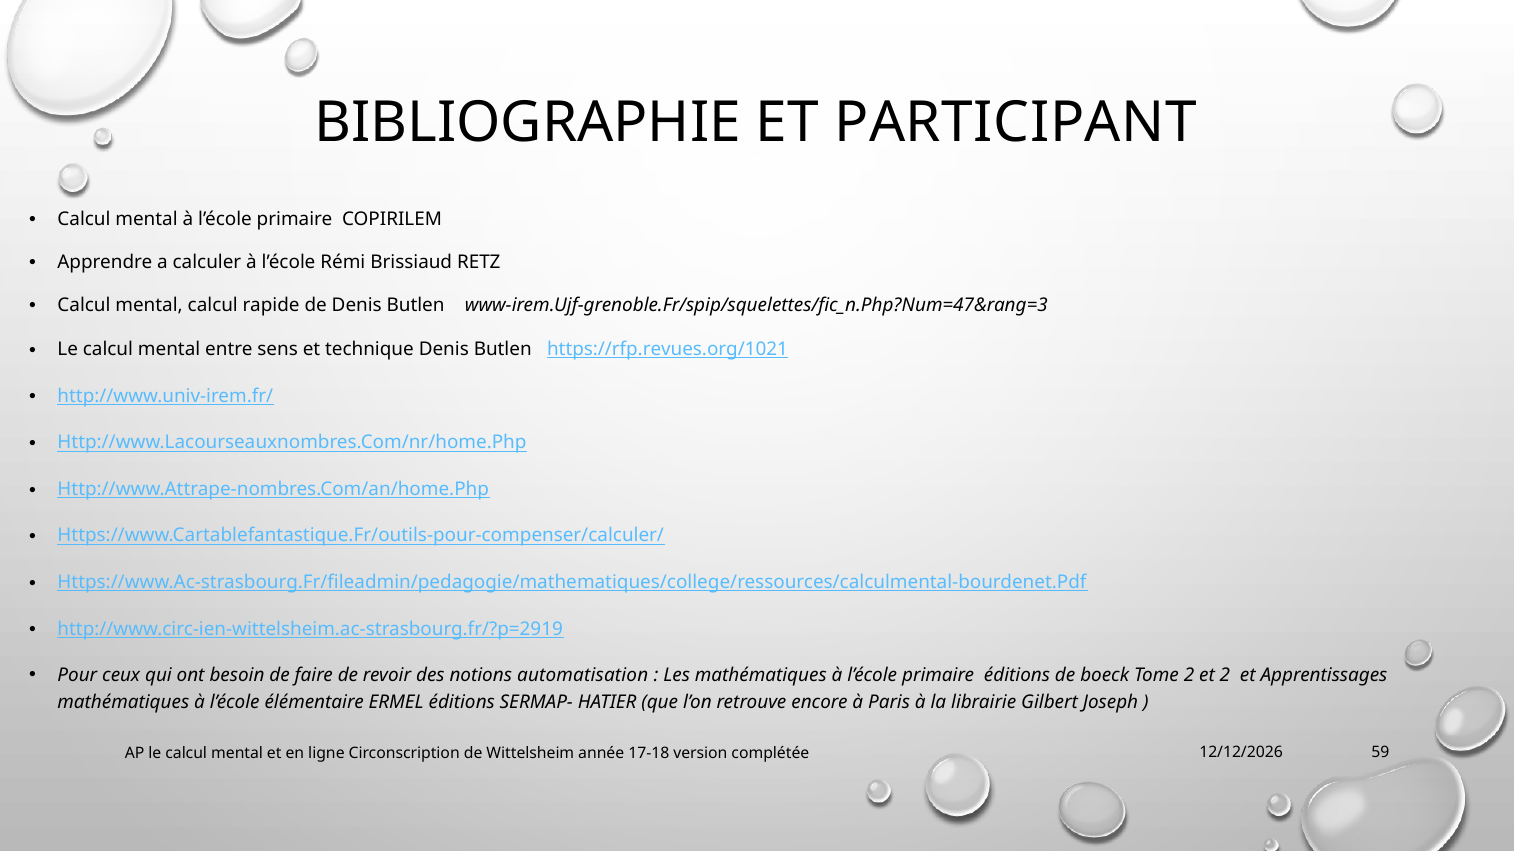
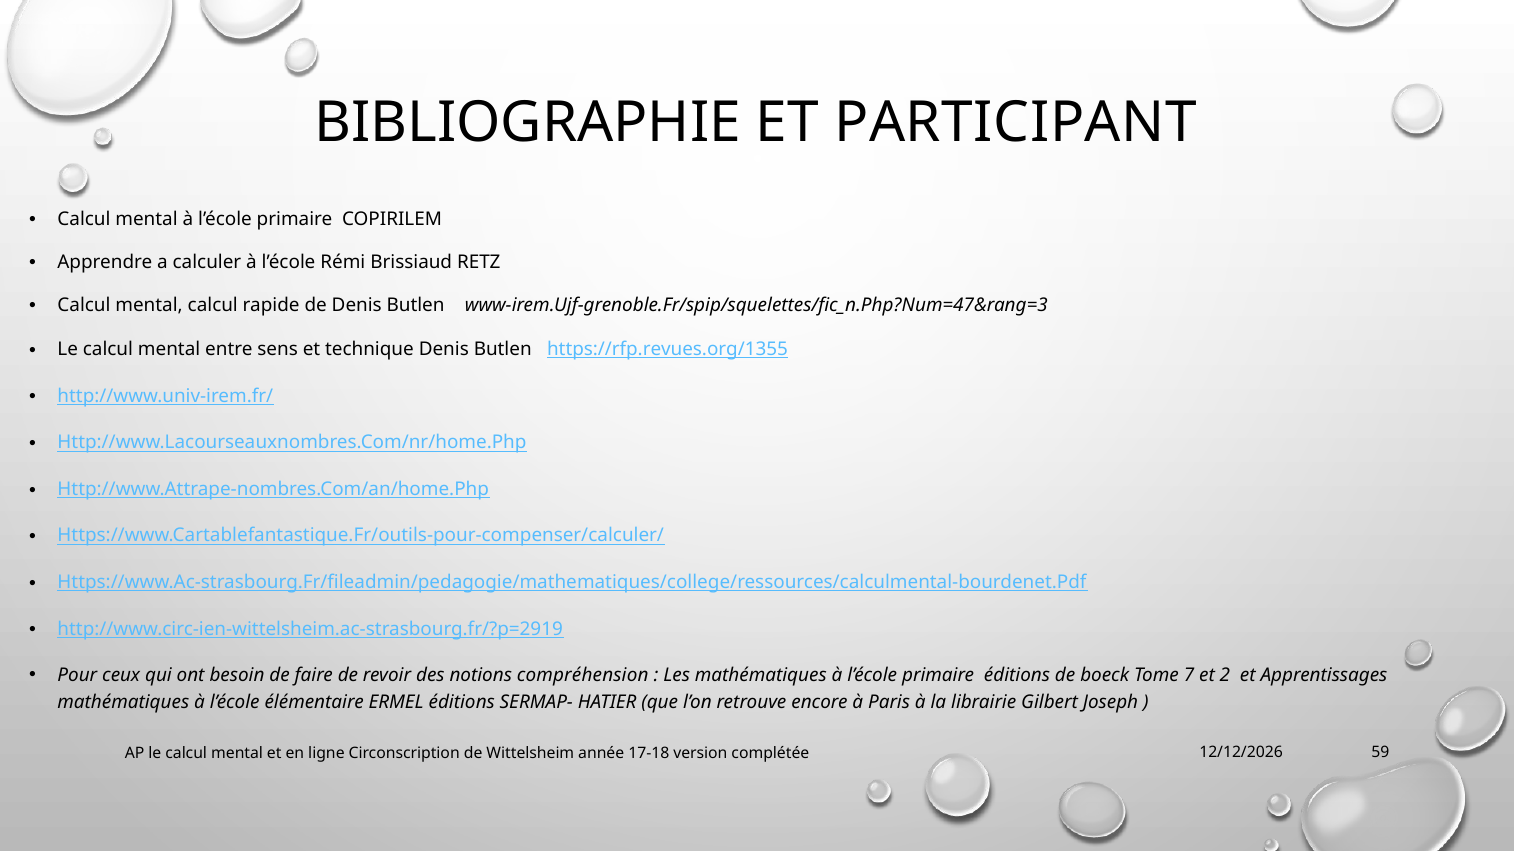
https://rfp.revues.org/1021: https://rfp.revues.org/1021 -> https://rfp.revues.org/1355 (667, 349)
automatisation: automatisation -> compréhension (583, 675)
Tome 2: 2 -> 7 (1189, 675)
